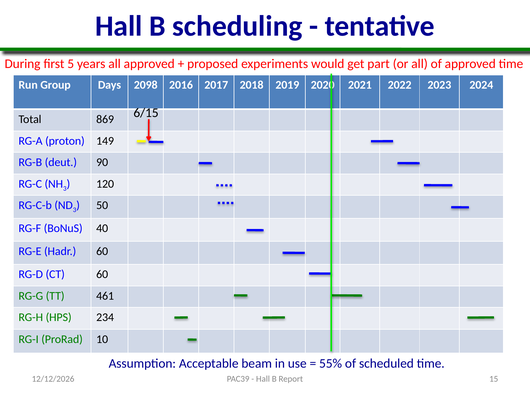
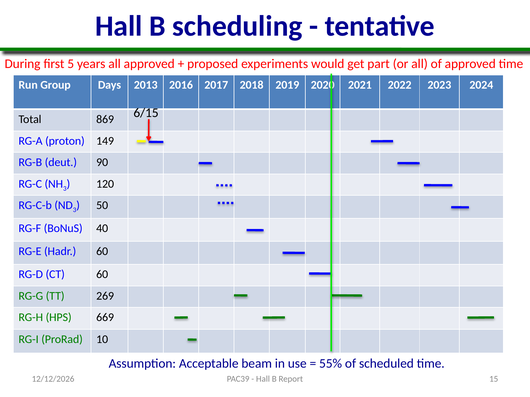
2098: 2098 -> 2013 (146, 85)
461: 461 -> 269 (105, 296)
234: 234 -> 669 (105, 318)
